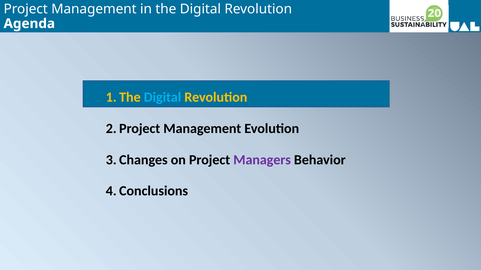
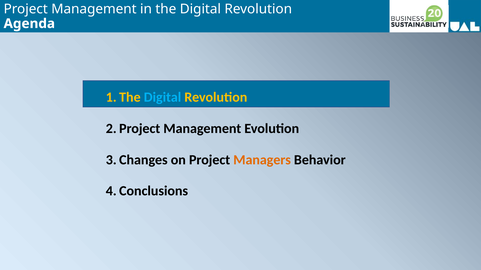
Managers colour: purple -> orange (262, 160)
